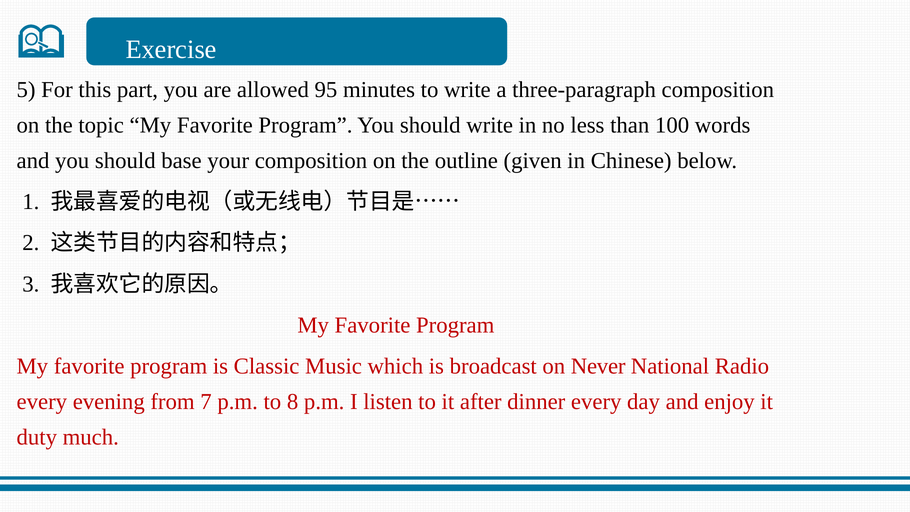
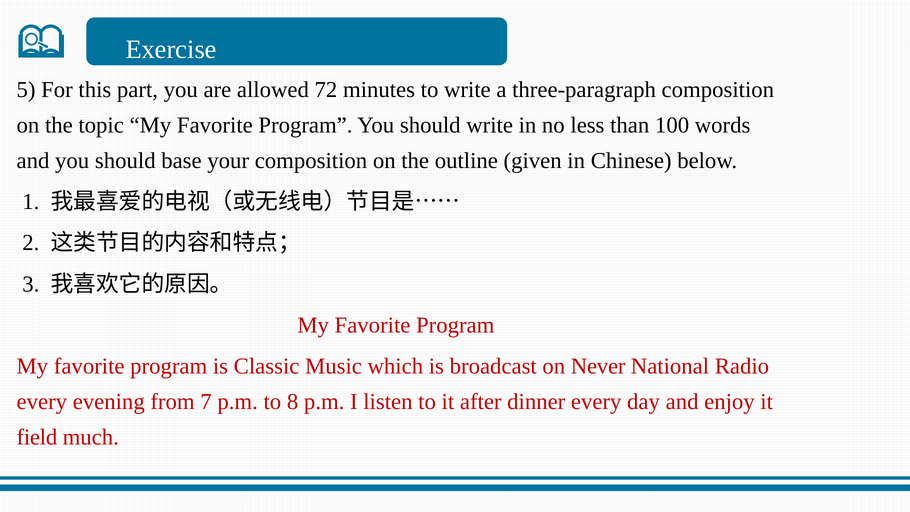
95: 95 -> 72 (326, 90)
duty: duty -> field (37, 437)
